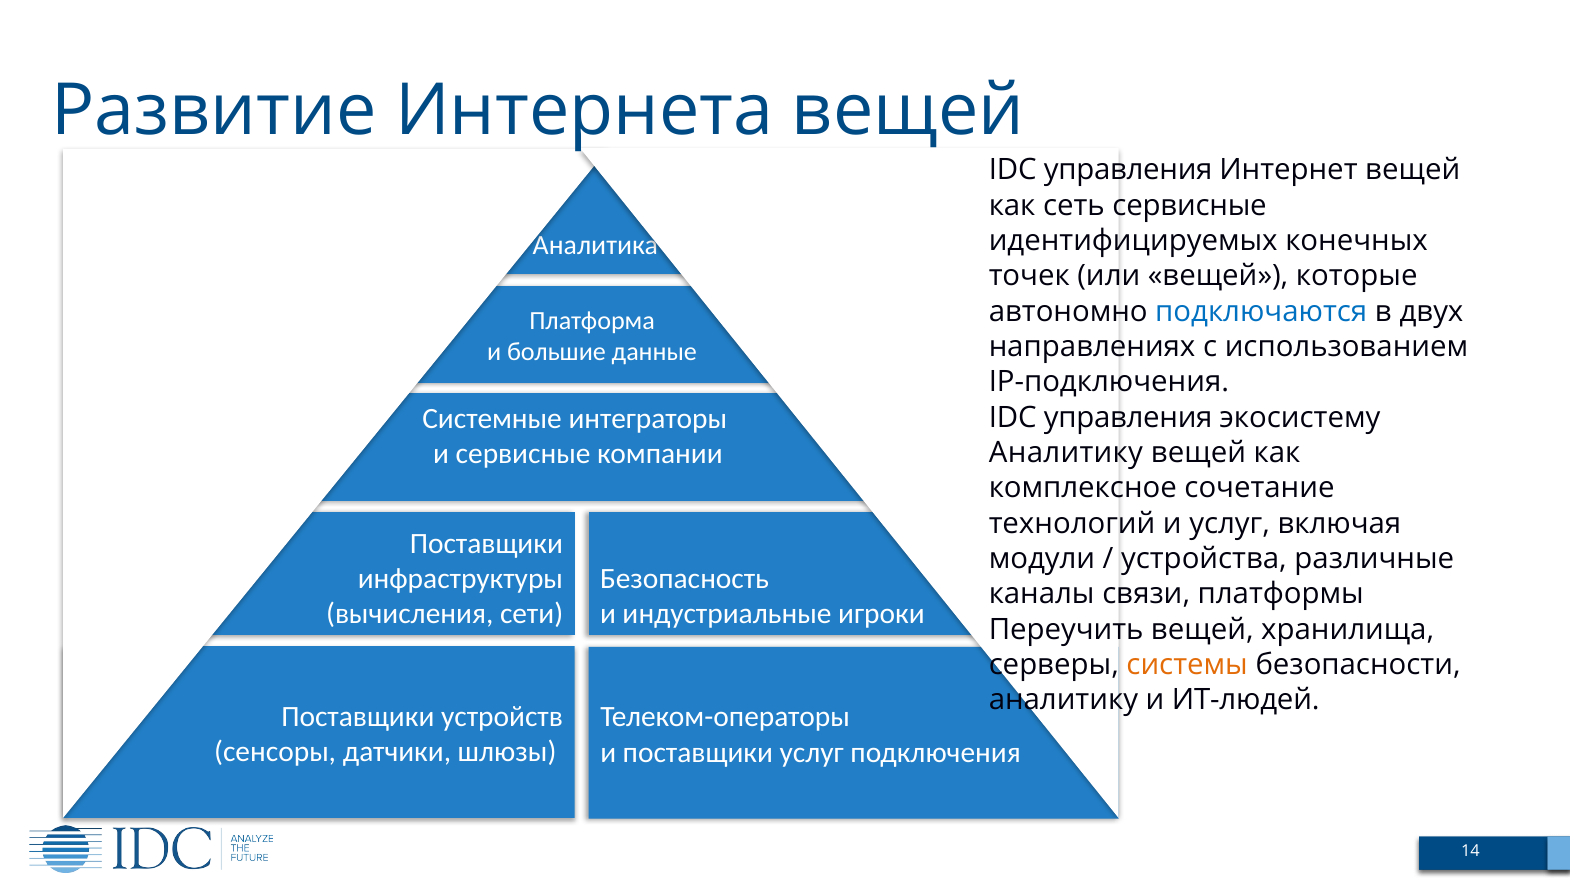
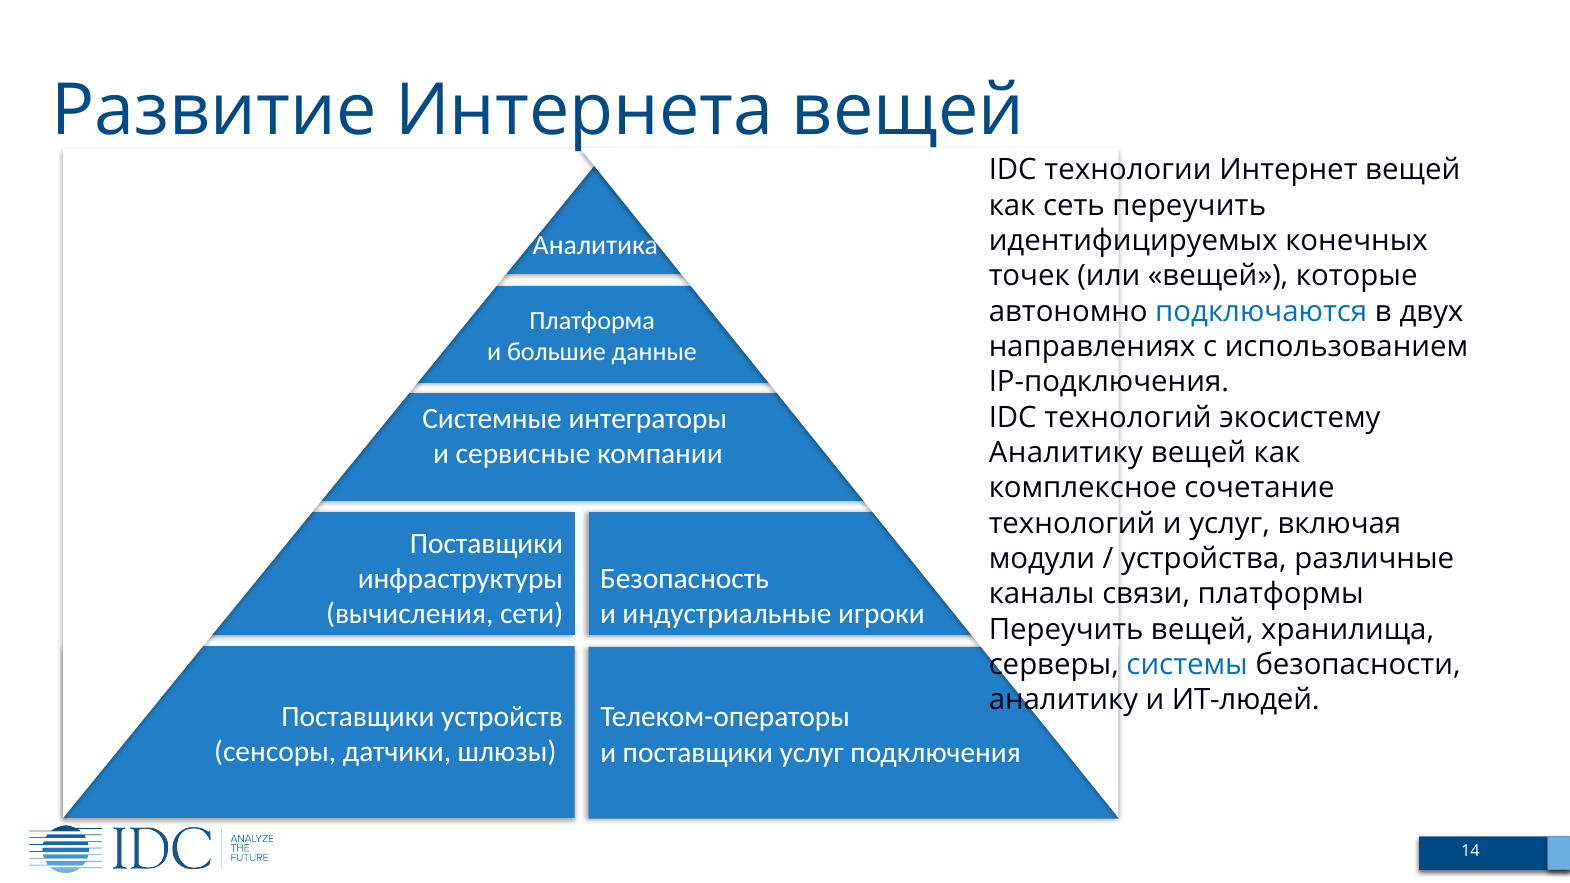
управления: управления -> технологии (1128, 170)
сеть сервисные: сервисные -> переучить (1189, 206)
управления: управления -> технологий (1128, 418)
системы colour: orange -> blue (1187, 665)
